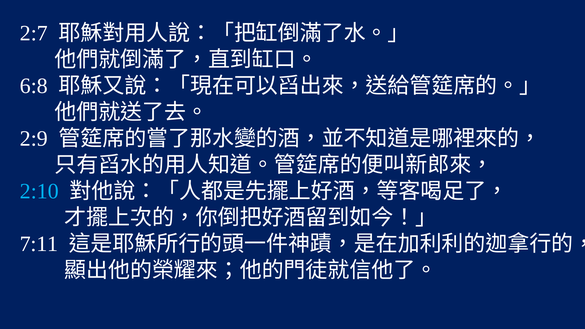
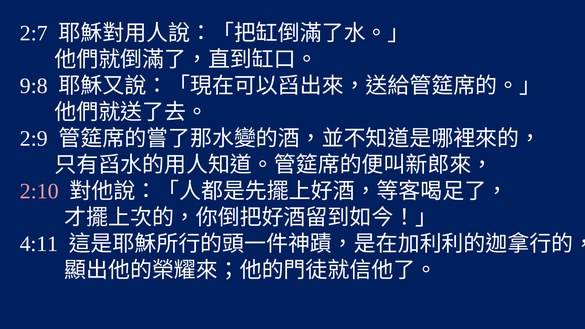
6:8: 6:8 -> 9:8 (34, 86)
2:10 colour: light blue -> pink (39, 191)
7:11: 7:11 -> 4:11 (39, 244)
